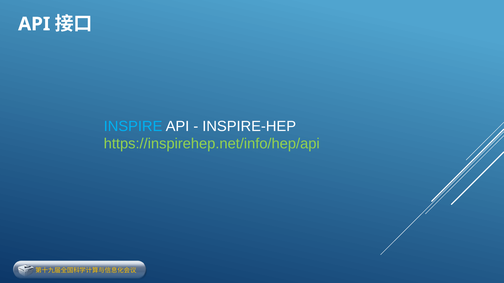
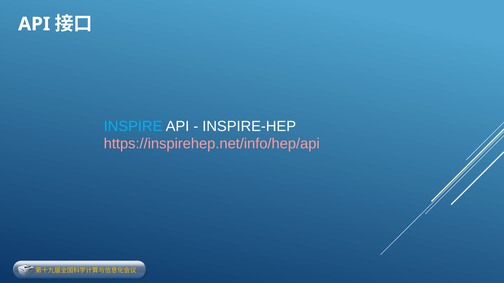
https://inspirehep.net/info/hep/api colour: light green -> pink (212, 144)
